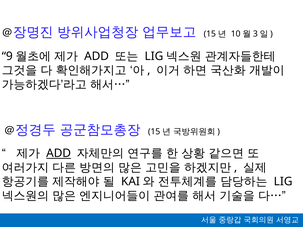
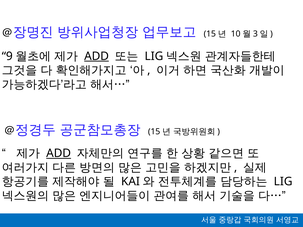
ADD underline: none -> present (97, 56)
